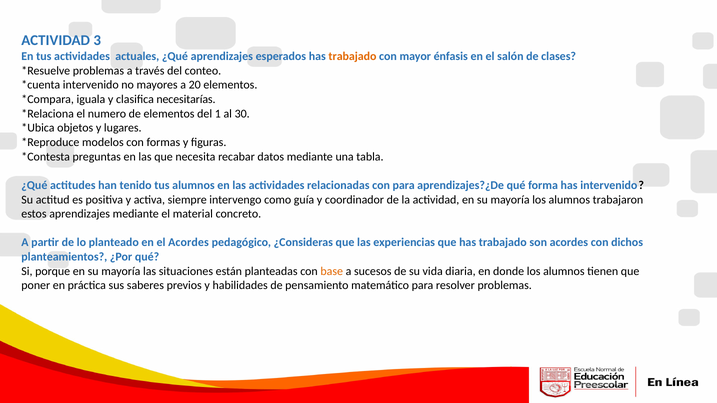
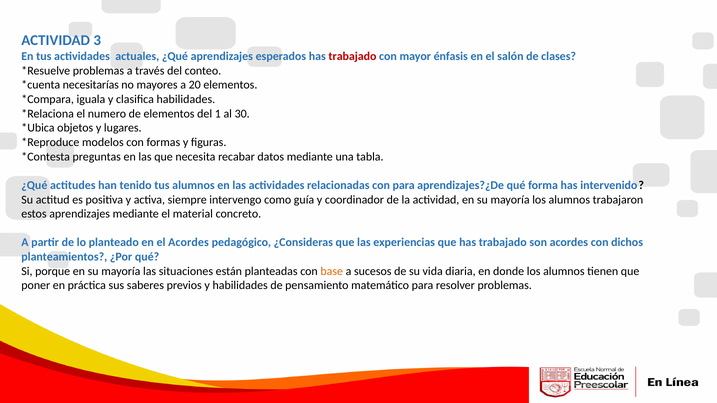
trabajado colour: orange -> red (352, 56)
intervenido: intervenido -> necesitarías (91, 85)
clasifica necesitarías: necesitarías -> habilidades (186, 99)
